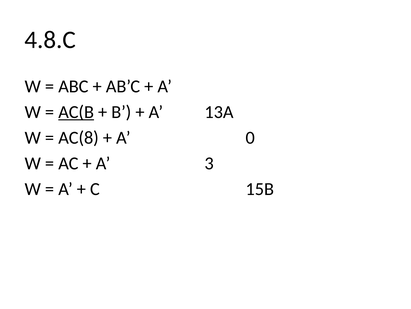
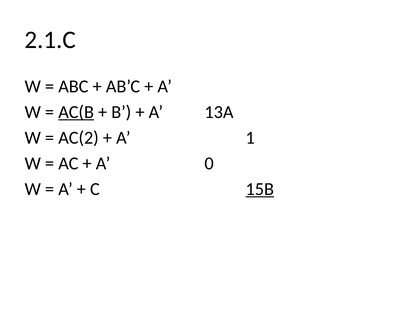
4.8.C: 4.8.C -> 2.1.C (50, 40)
AC(8: AC(8 -> AC(2 (79, 137)
0: 0 -> 1 (250, 137)
3: 3 -> 0 (209, 163)
15B underline: none -> present (260, 189)
